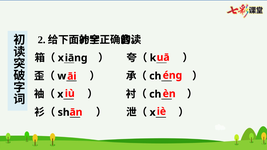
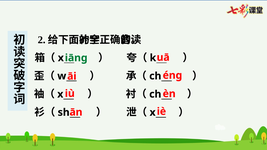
iāng colour: black -> green (76, 58)
